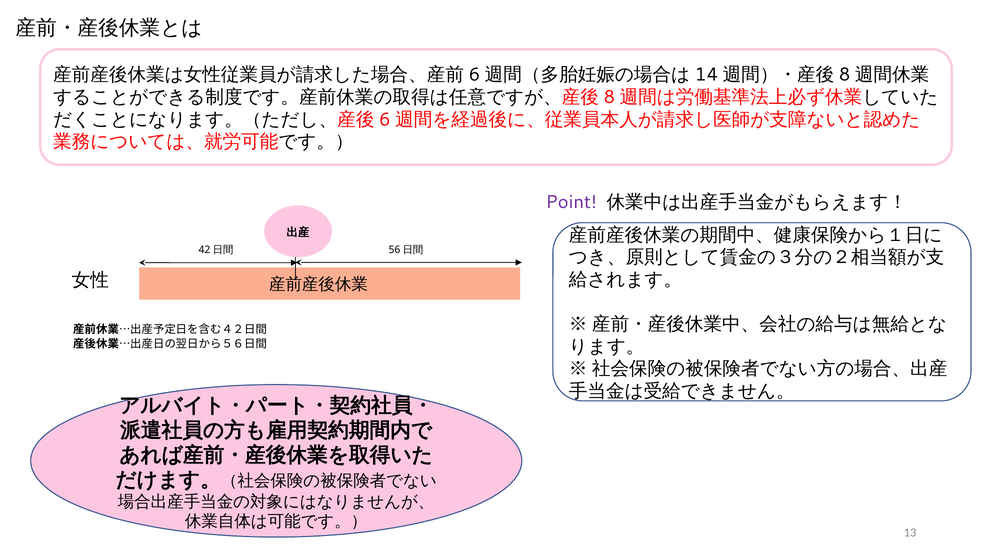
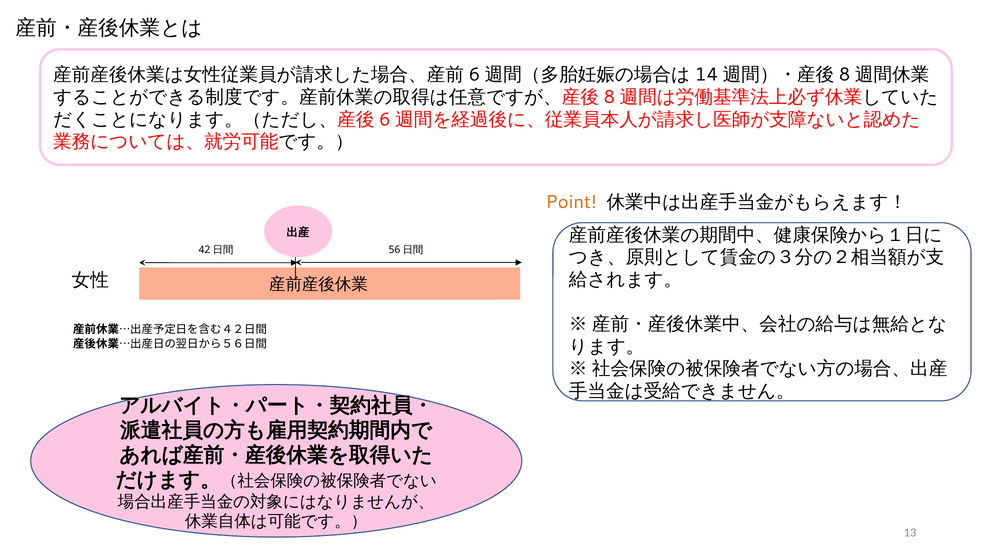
Point colour: purple -> orange (571, 202)
